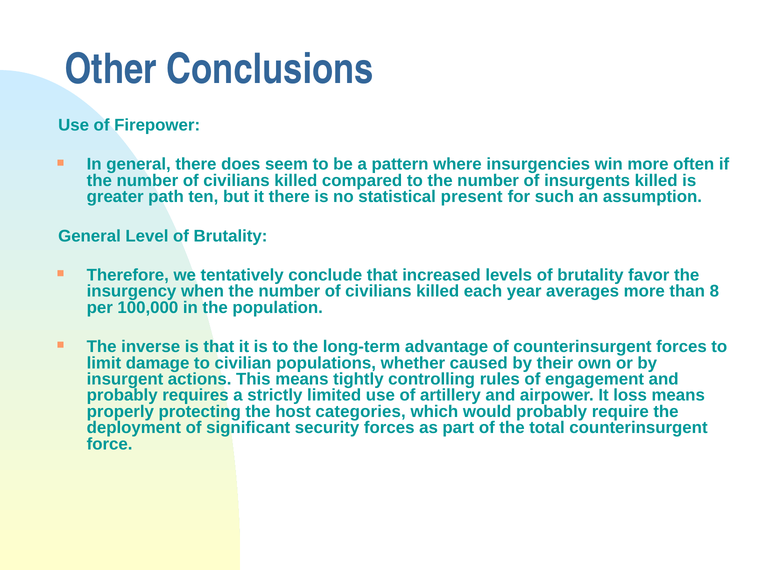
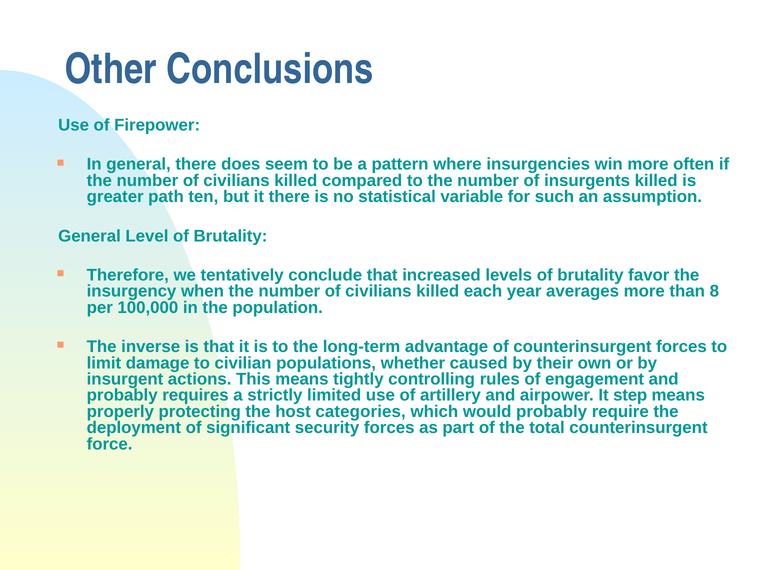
present: present -> variable (472, 197)
loss: loss -> step (630, 395)
